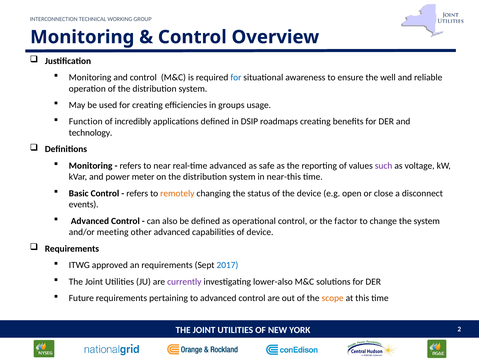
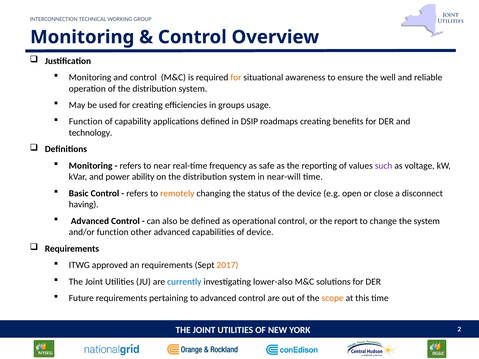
for colour: blue -> orange (236, 77)
incredibly: incredibly -> capability (133, 122)
real-time advanced: advanced -> frequency (228, 166)
meter: meter -> ability (143, 177)
near-this: near-this -> near-will (284, 177)
events: events -> having (84, 205)
factor: factor -> report (346, 221)
and/or meeting: meeting -> function (113, 232)
2017 colour: blue -> orange (227, 265)
currently colour: purple -> blue (184, 282)
